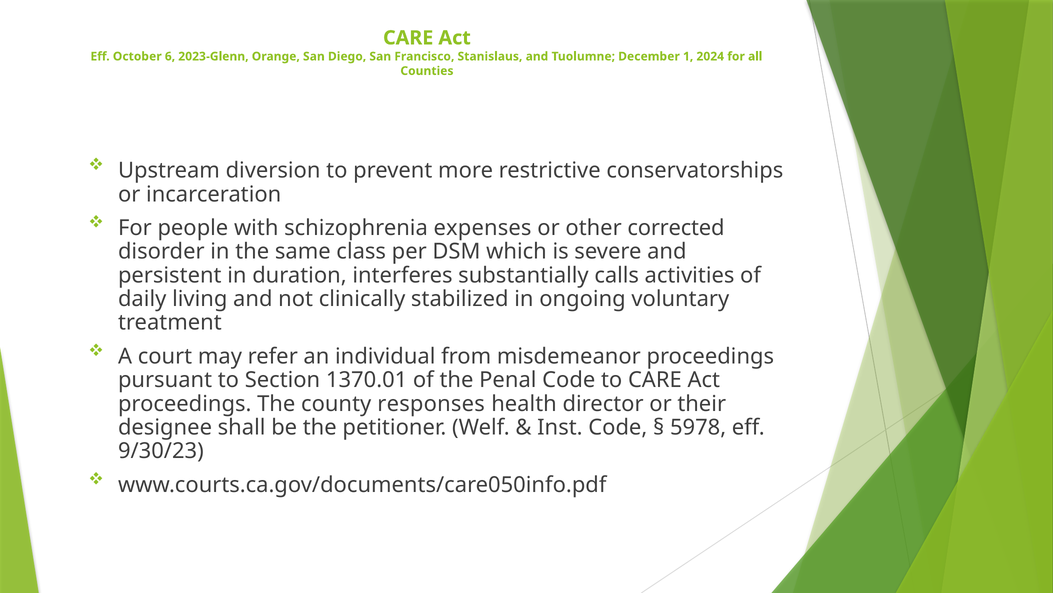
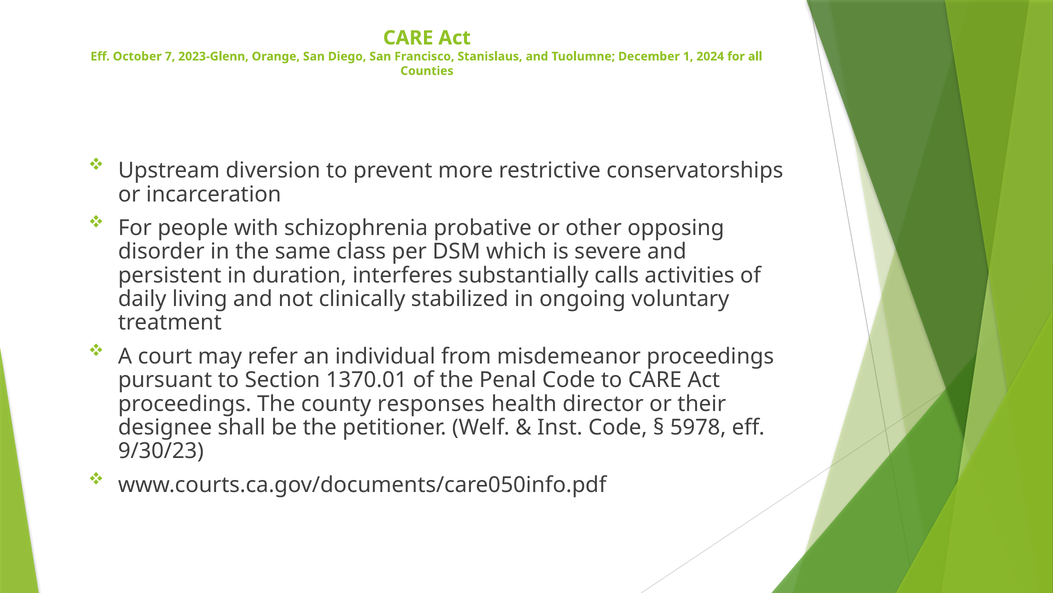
6: 6 -> 7 (170, 56)
expenses: expenses -> probative (483, 228)
corrected: corrected -> opposing (676, 228)
